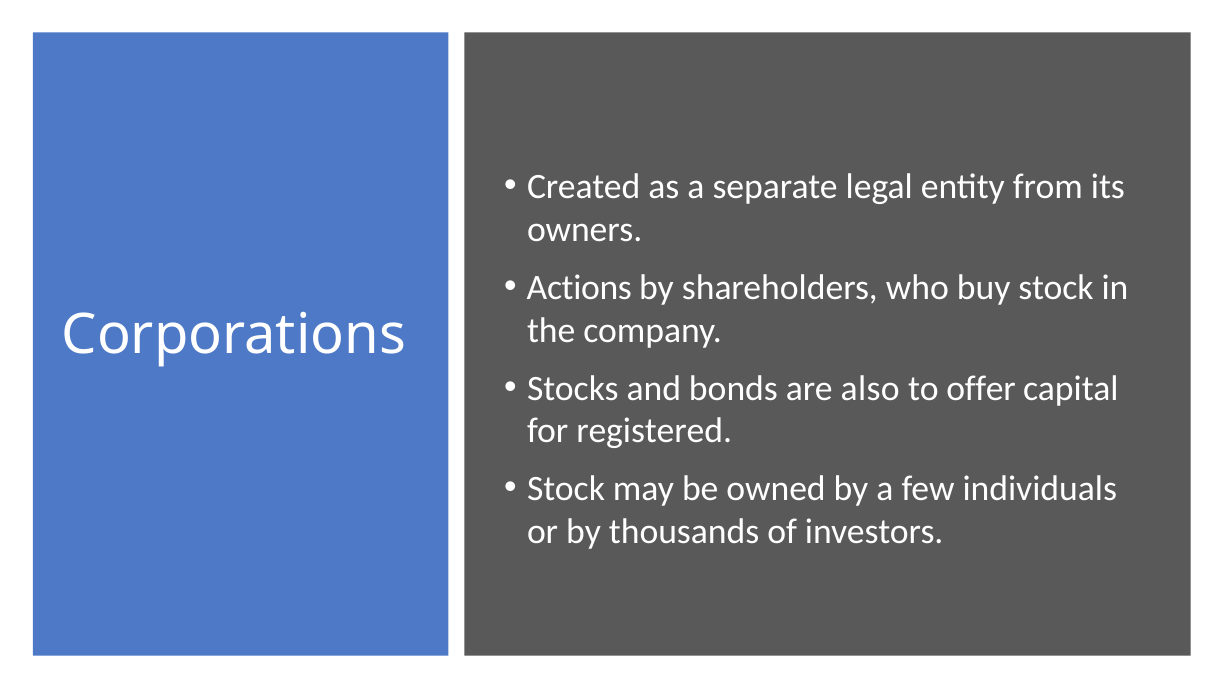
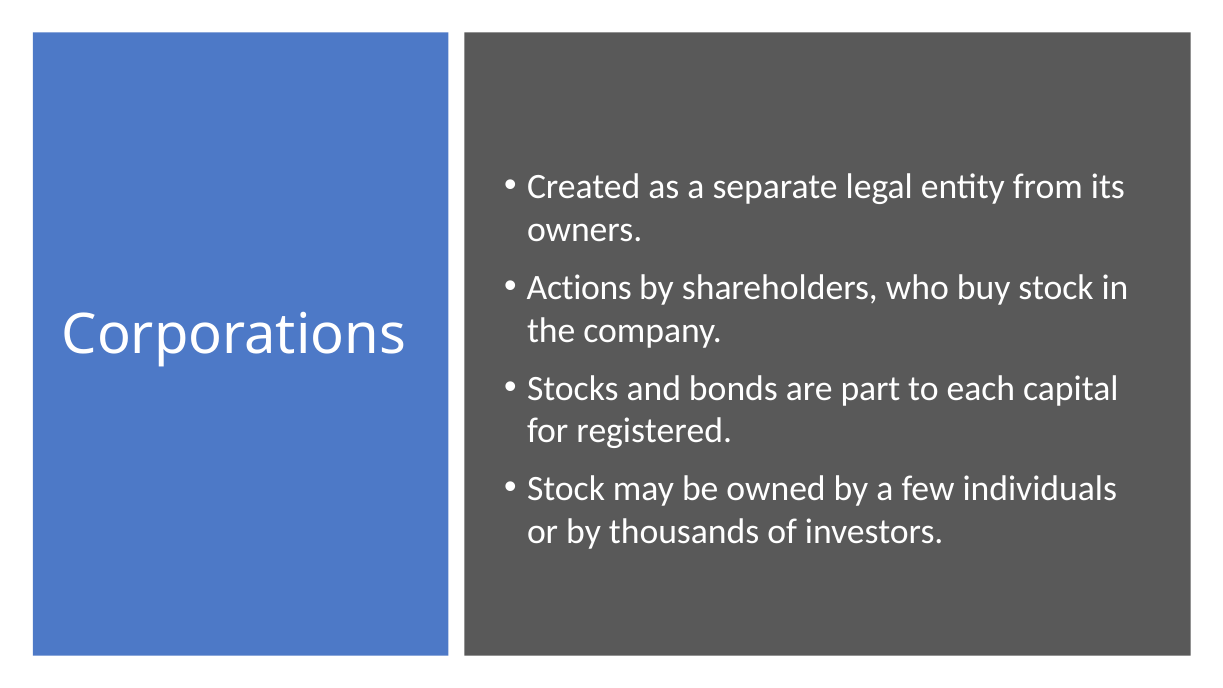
also: also -> part (870, 388)
offer: offer -> each (981, 388)
